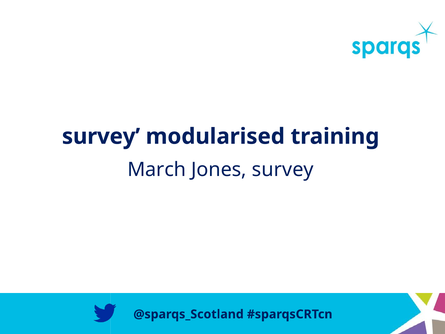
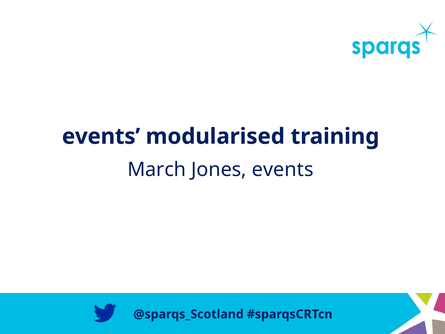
survey: survey -> events (101, 136)
Jones survey: survey -> events (283, 170)
